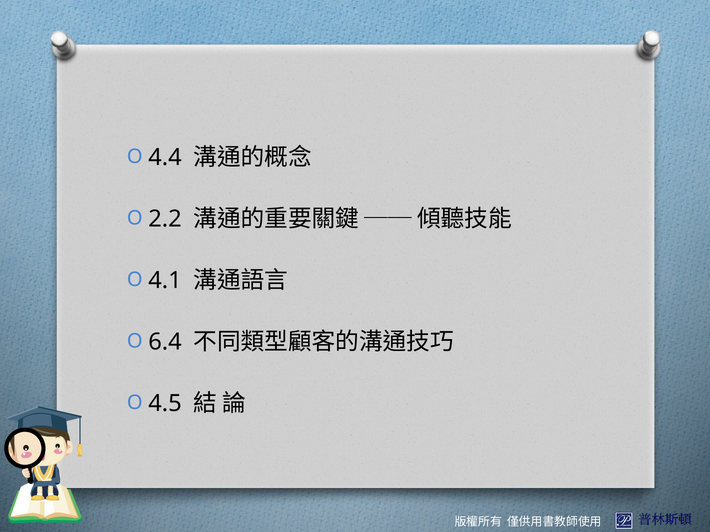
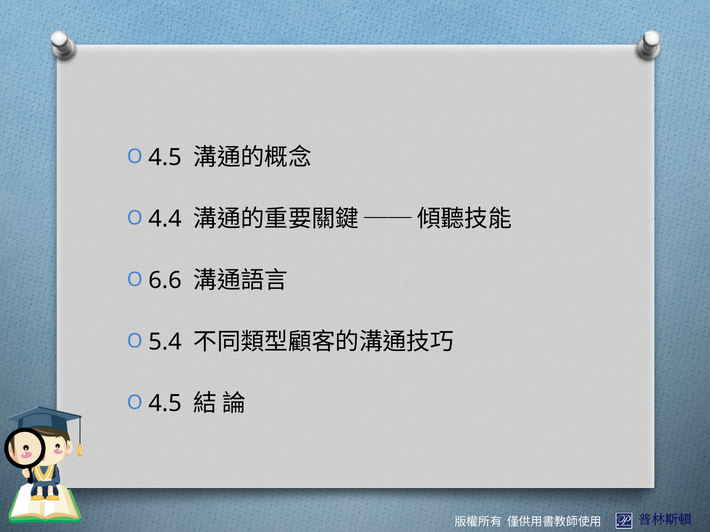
4.4: 4.4 -> 4.5 (165, 157)
2.2: 2.2 -> 4.4 (165, 219)
4.1: 4.1 -> 6.6 (165, 281)
6.4: 6.4 -> 5.4 (165, 342)
